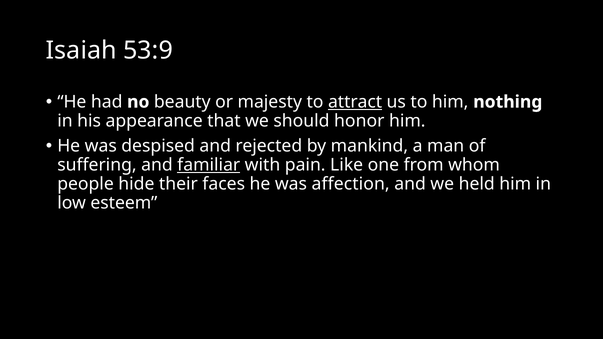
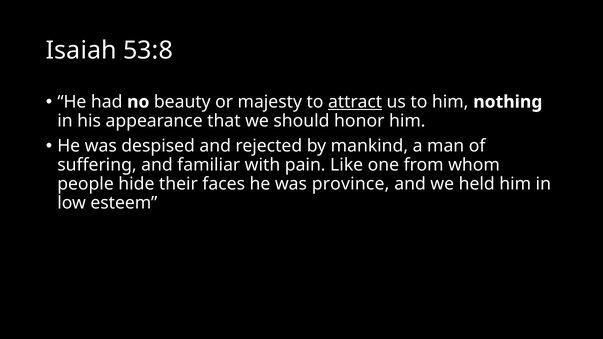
53:9: 53:9 -> 53:8 (148, 51)
familiar underline: present -> none (209, 165)
affection: affection -> province (351, 184)
